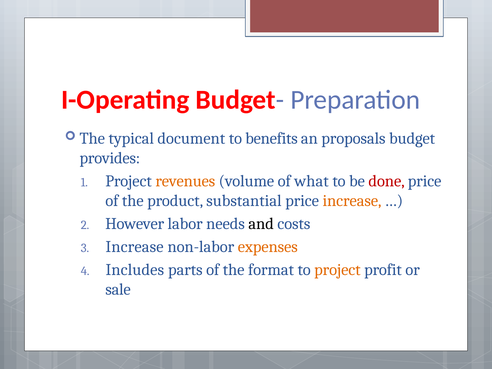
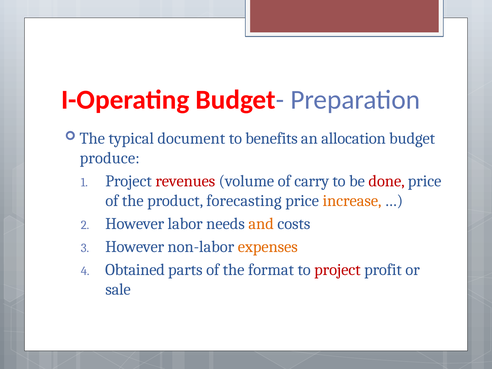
proposals: proposals -> allocation (354, 138)
provides: provides -> produce (110, 158)
revenues colour: orange -> red (185, 181)
what: what -> carry (312, 181)
substantial: substantial -> forecasting (244, 201)
and colour: black -> orange (261, 224)
Increase: Increase -> However (135, 247)
Includes: Includes -> Obtained (135, 270)
project colour: orange -> red (337, 270)
